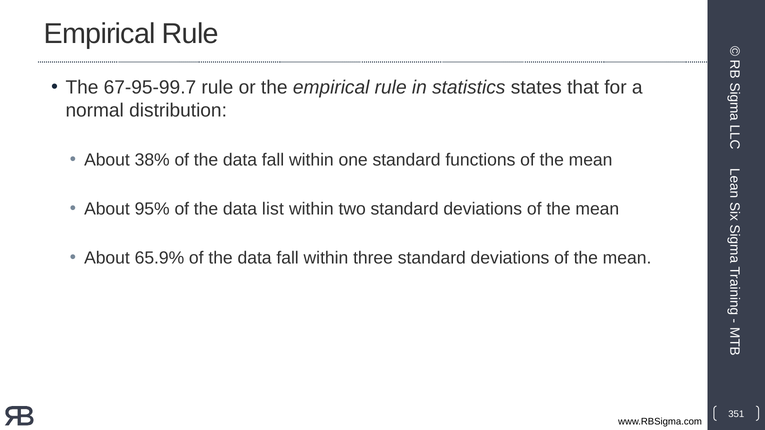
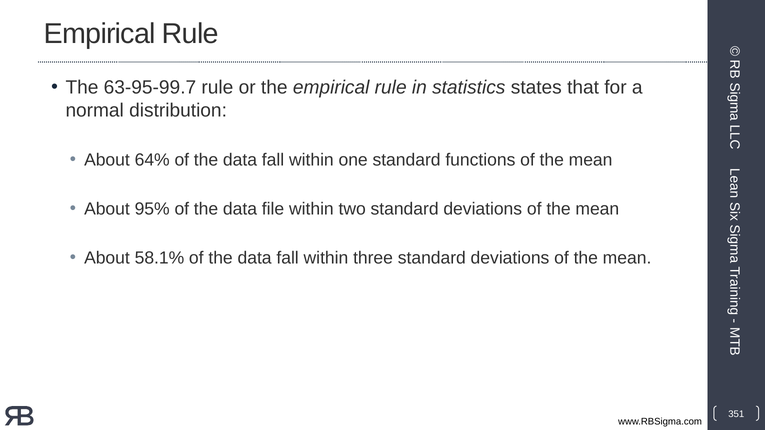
67-95-99.7: 67-95-99.7 -> 63-95-99.7 (150, 87)
38%: 38% -> 64% (152, 160)
list: list -> file (273, 209)
65.9%: 65.9% -> 58.1% (159, 258)
